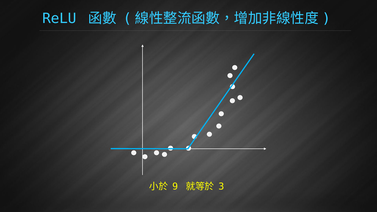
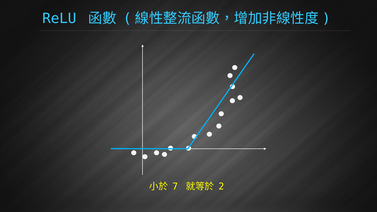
9: 9 -> 7 (175, 186)
3: 3 -> 2 (221, 186)
